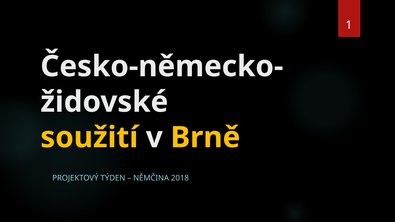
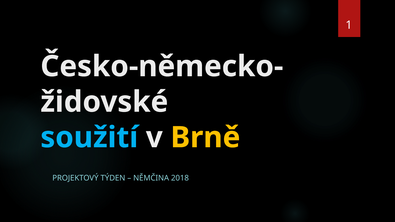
soužití colour: yellow -> light blue (89, 138)
